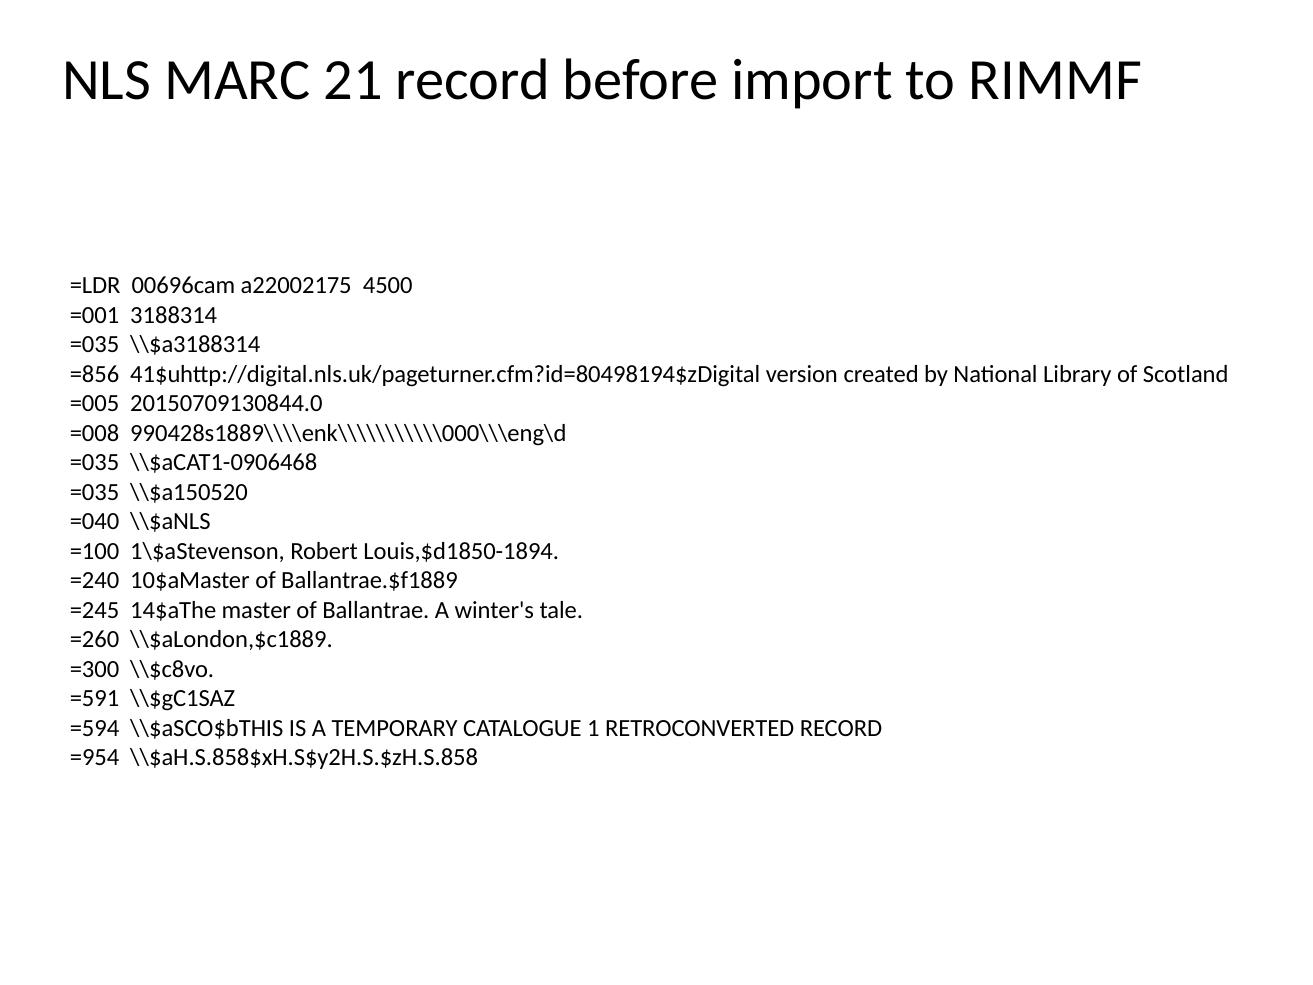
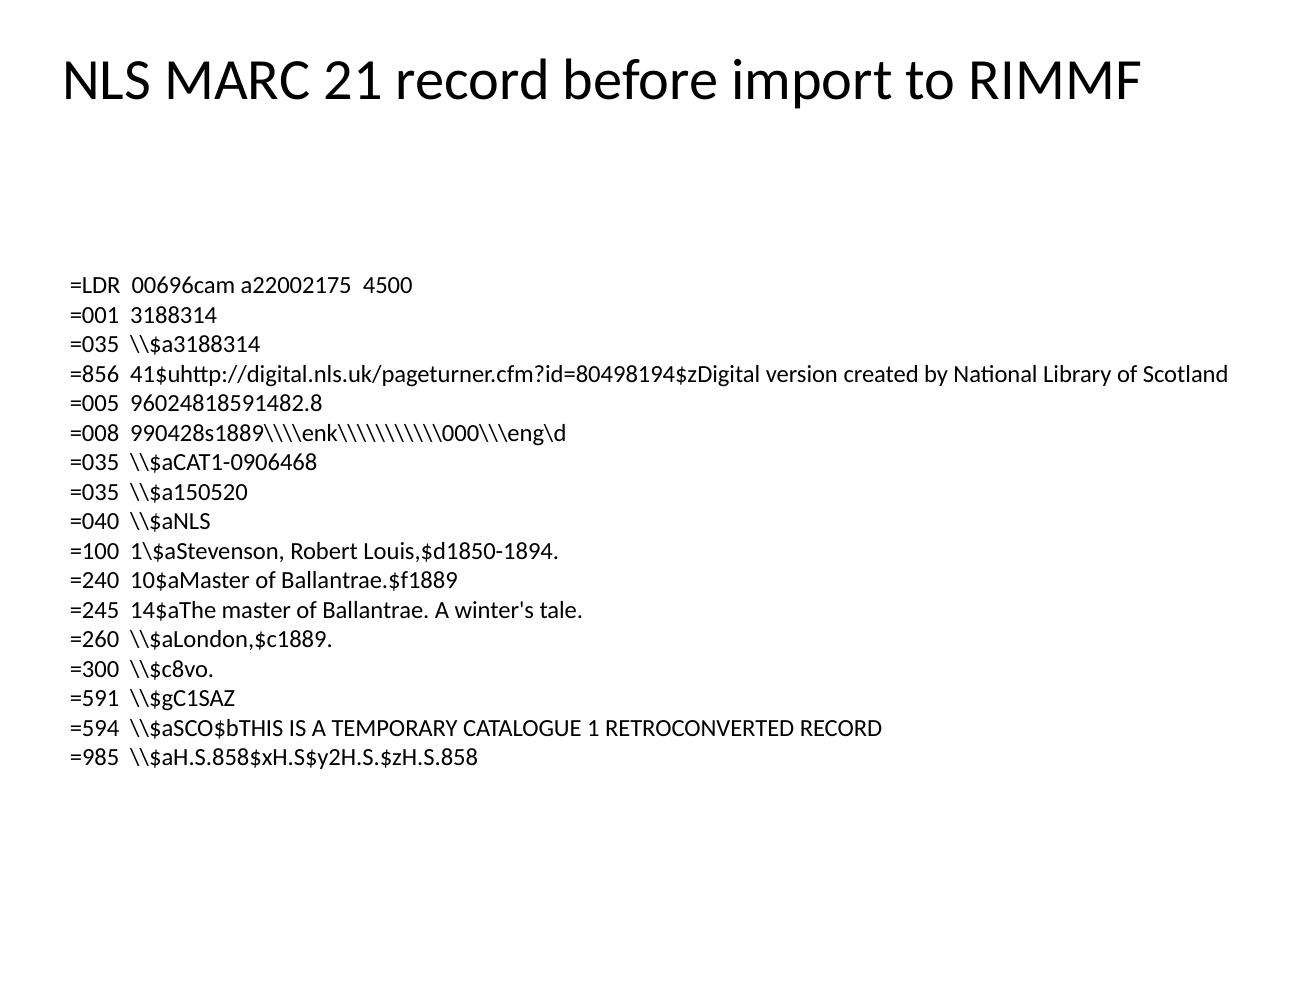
20150709130844.0: 20150709130844.0 -> 96024818591482.8 (226, 403)
=954: =954 -> =985 (95, 758)
